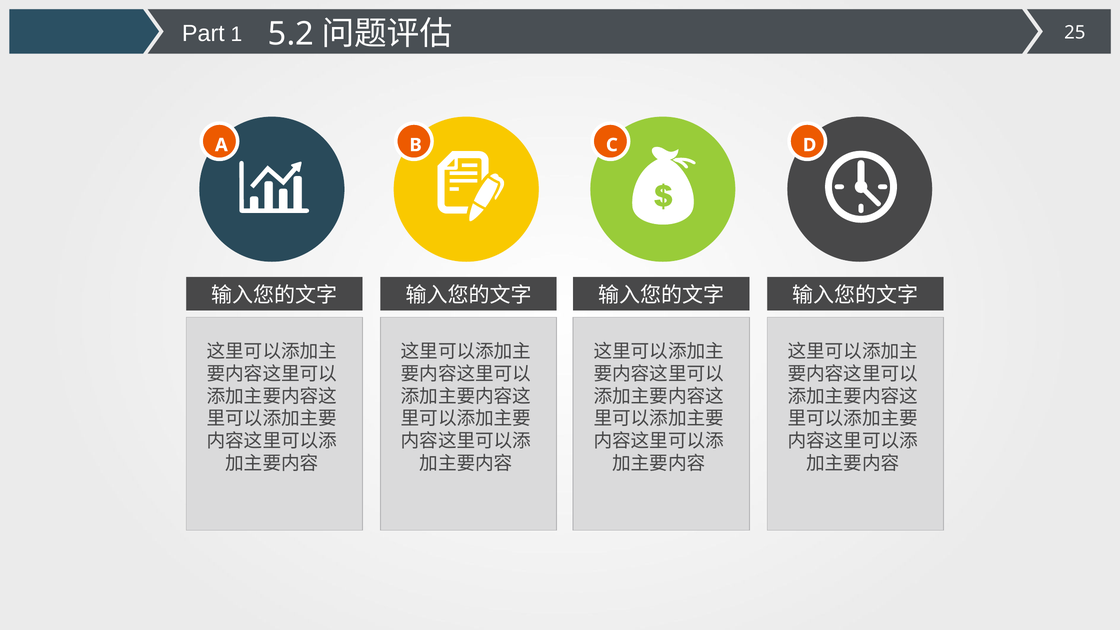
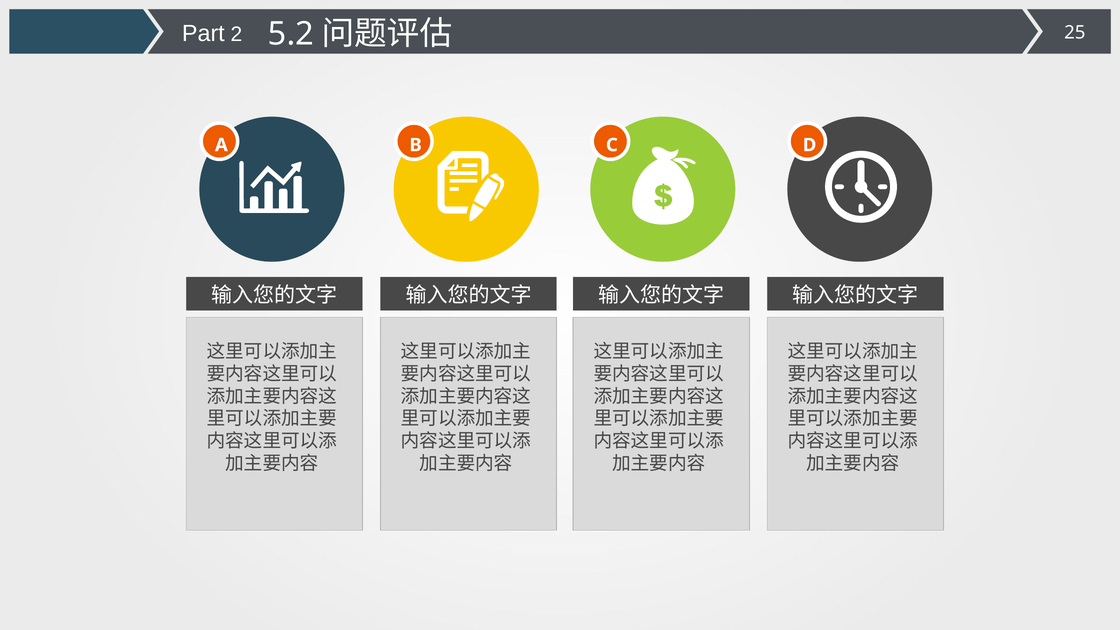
1: 1 -> 2 (236, 34)
